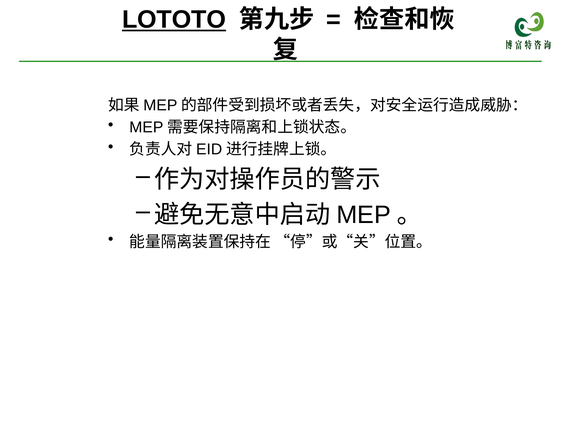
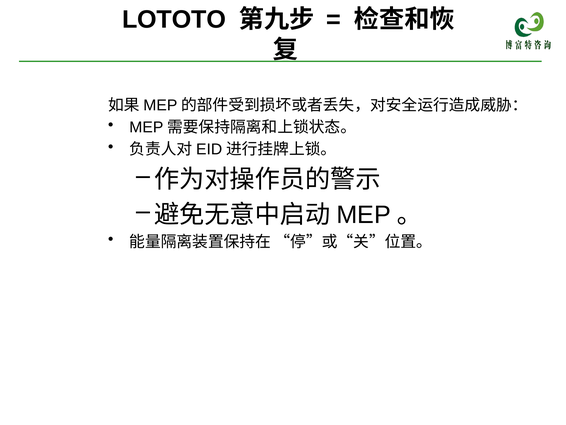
LOTOTO underline: present -> none (174, 20)
